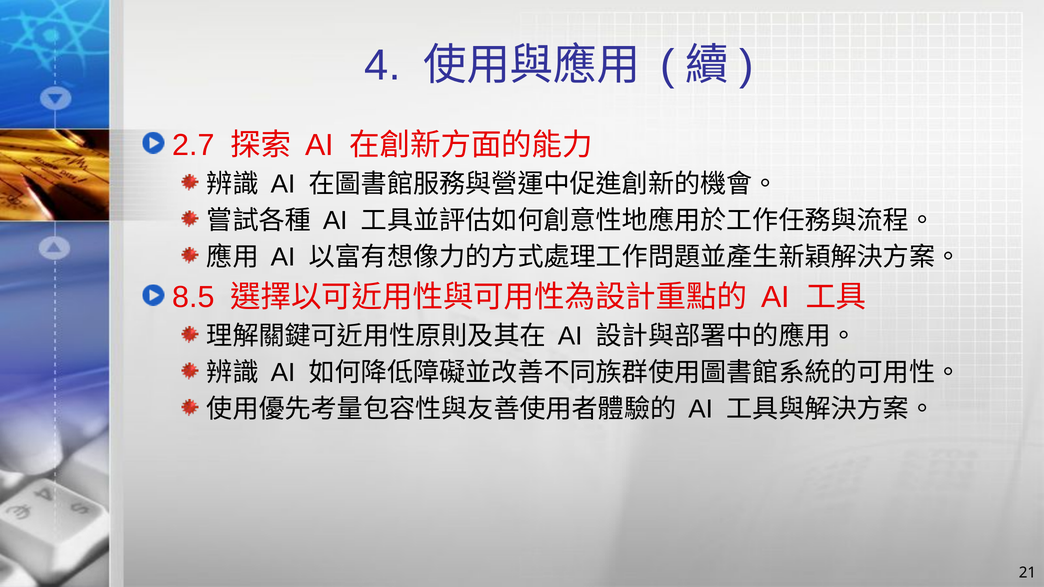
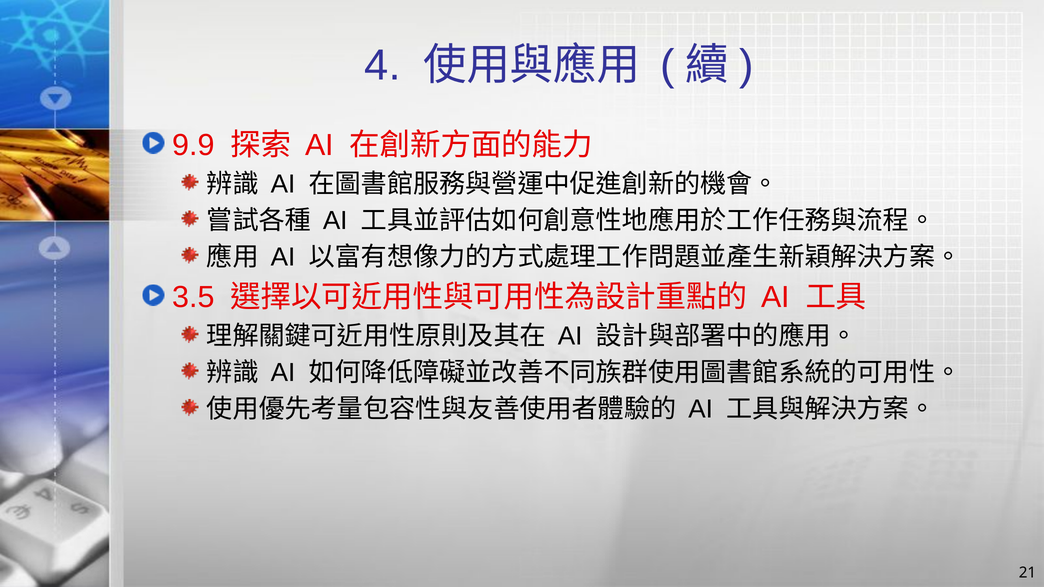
2.7: 2.7 -> 9.9 (193, 145)
8.5: 8.5 -> 3.5 (193, 298)
